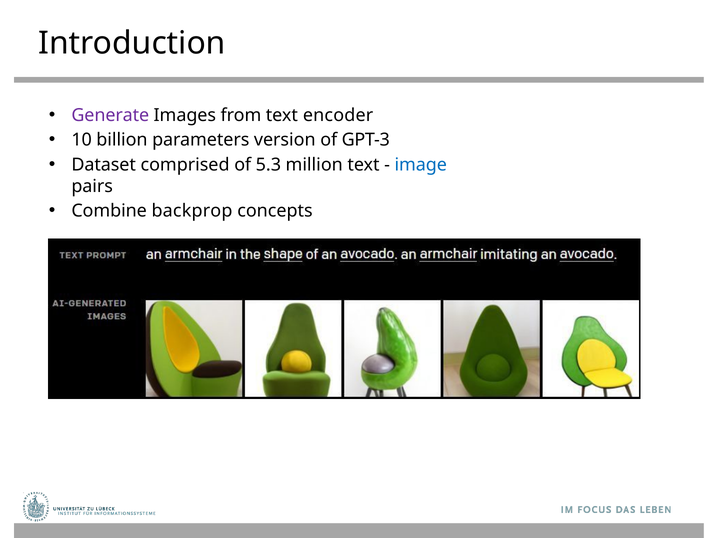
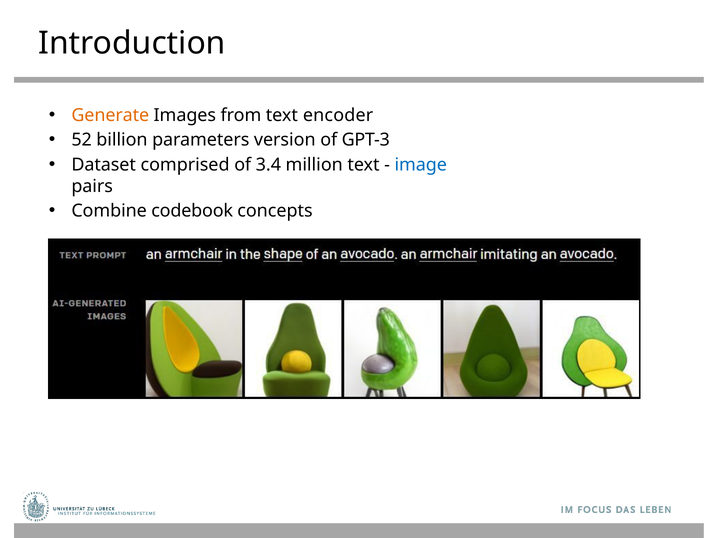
Generate colour: purple -> orange (110, 115)
10: 10 -> 52 (82, 140)
5.3: 5.3 -> 3.4 (268, 165)
backprop: backprop -> codebook (192, 211)
